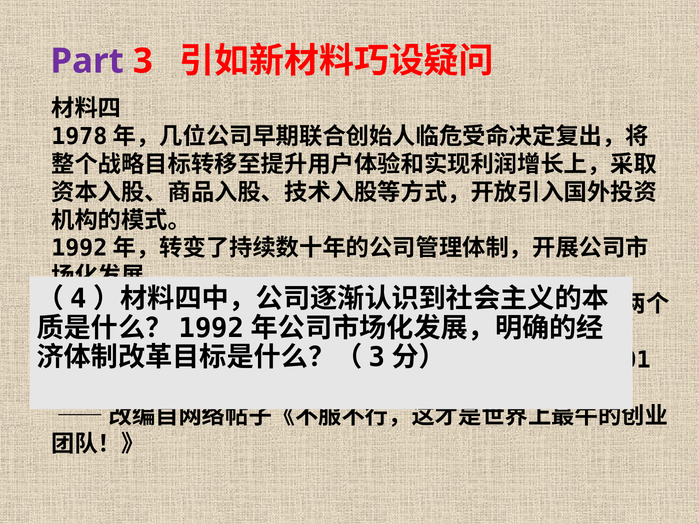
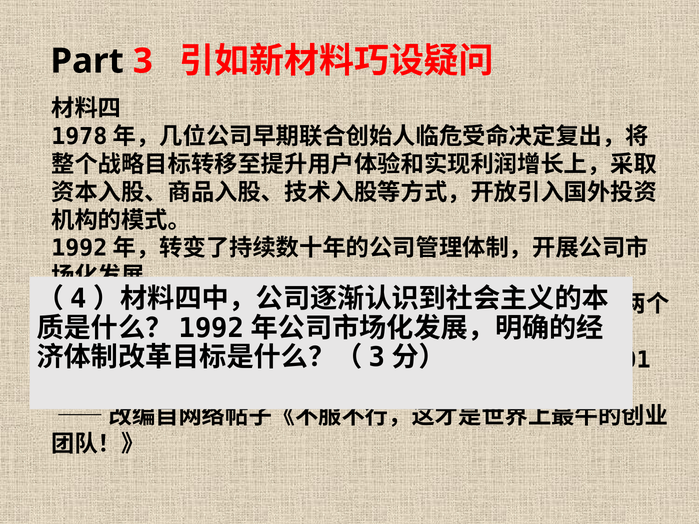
Part colour: purple -> black (87, 61)
